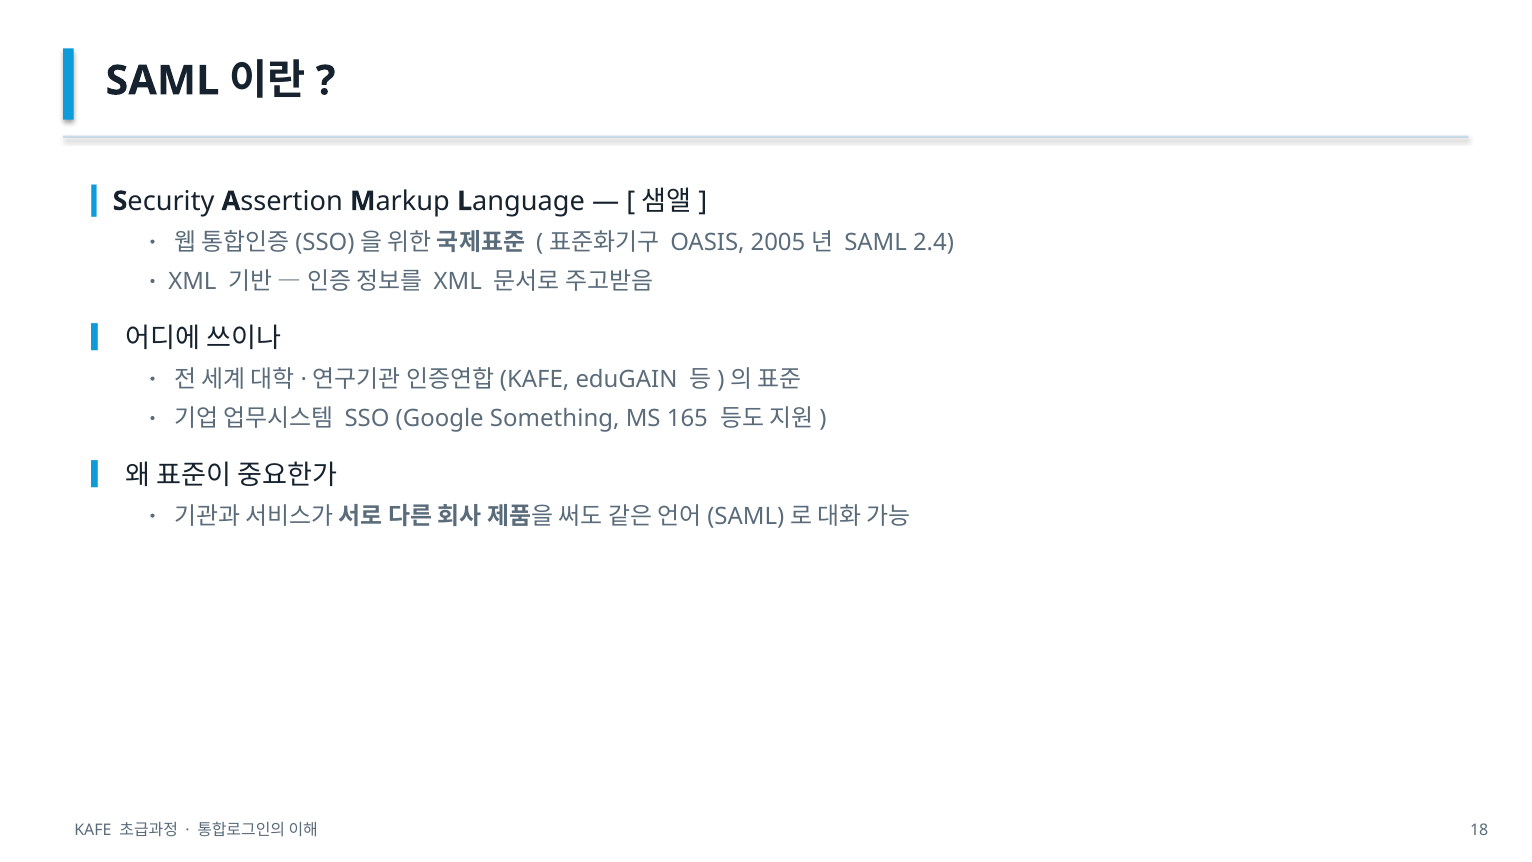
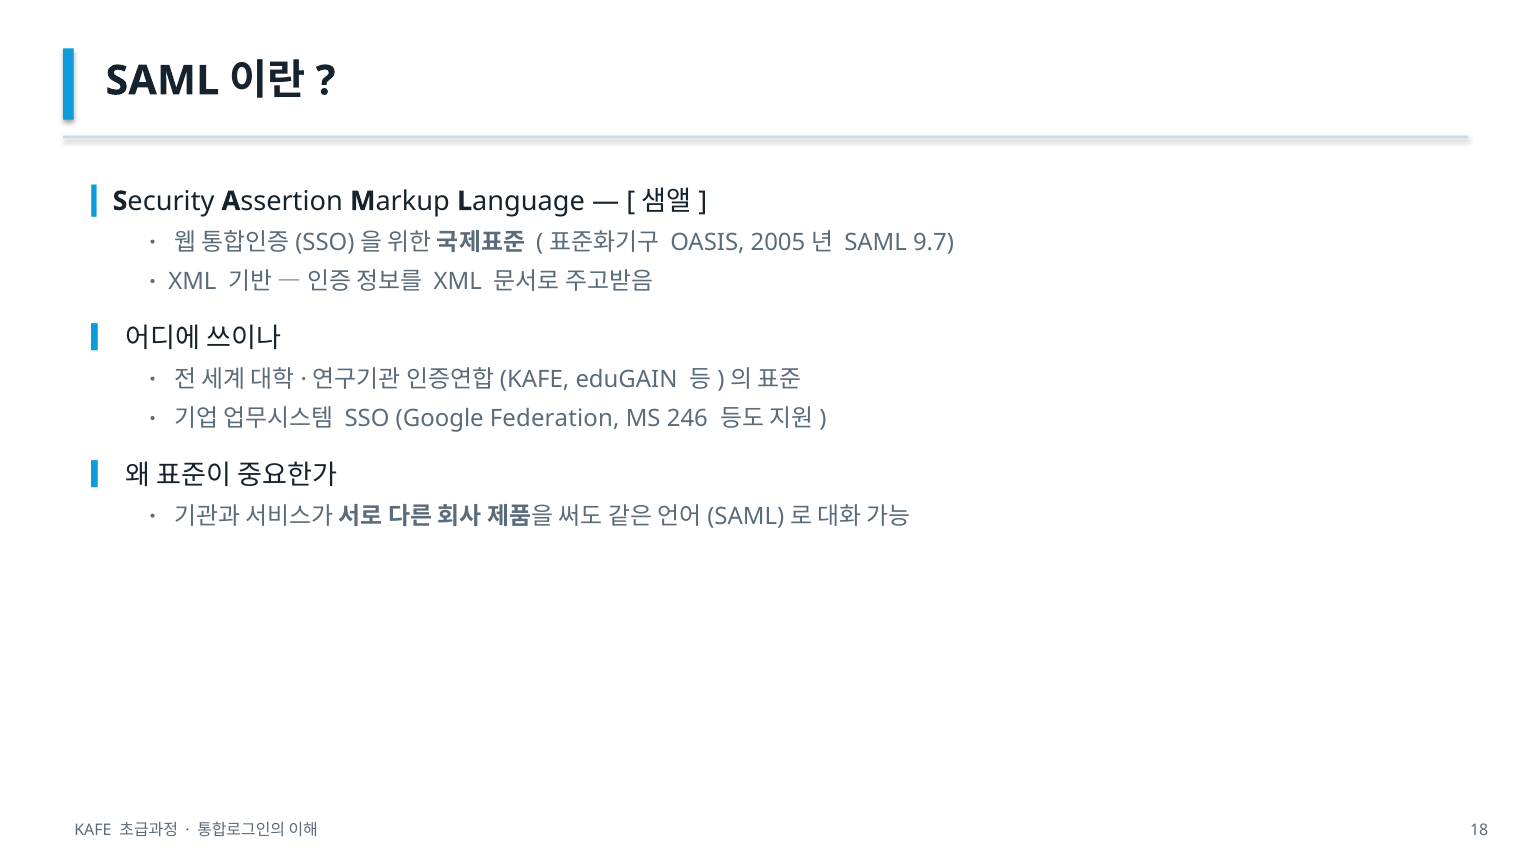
2.4: 2.4 -> 9.7 (934, 242)
Something: Something -> Federation (555, 418)
165: 165 -> 246 (687, 418)
